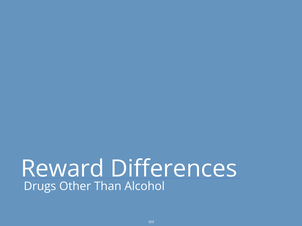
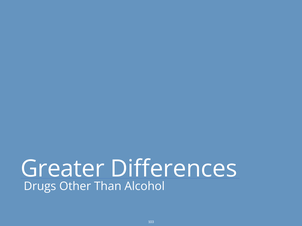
Reward: Reward -> Greater (63, 169)
